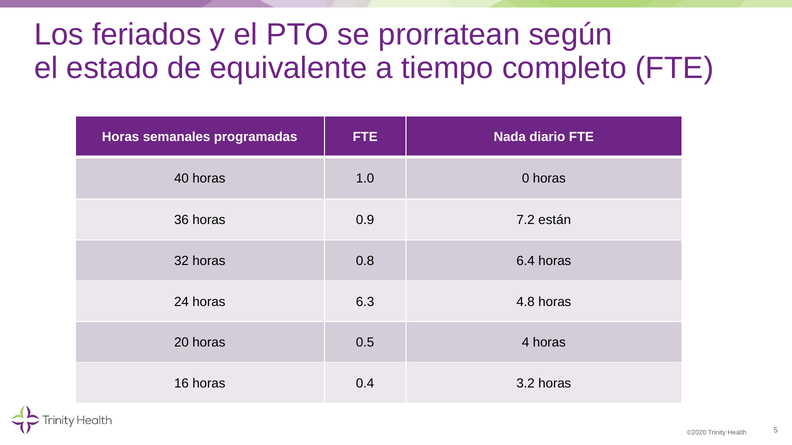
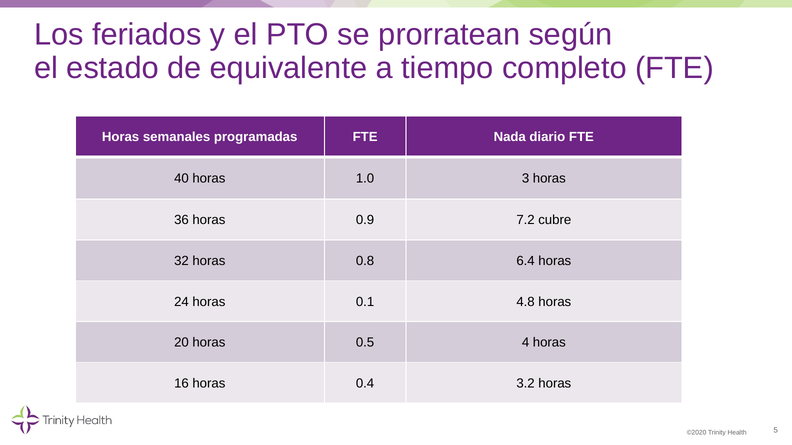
0: 0 -> 3 (526, 179)
están: están -> cubre (555, 220)
6.3: 6.3 -> 0.1 (365, 302)
